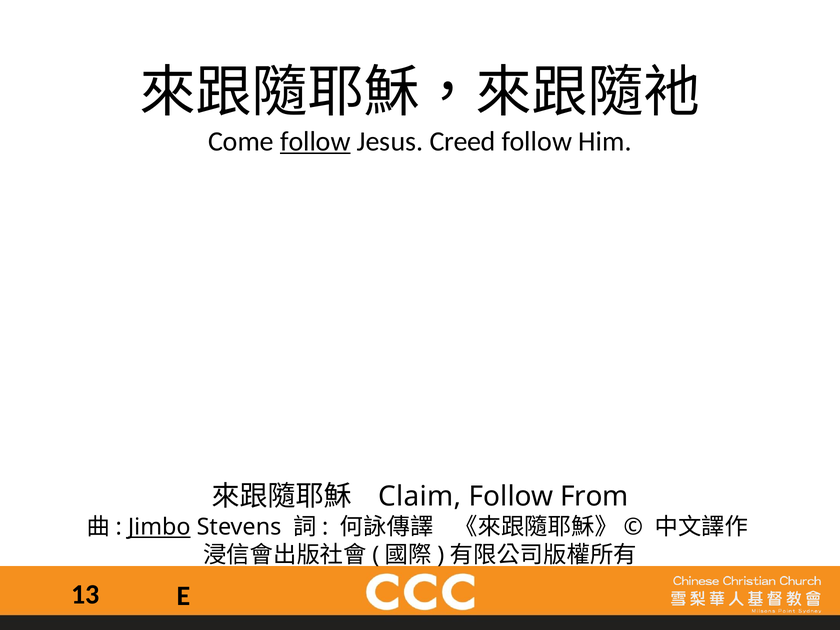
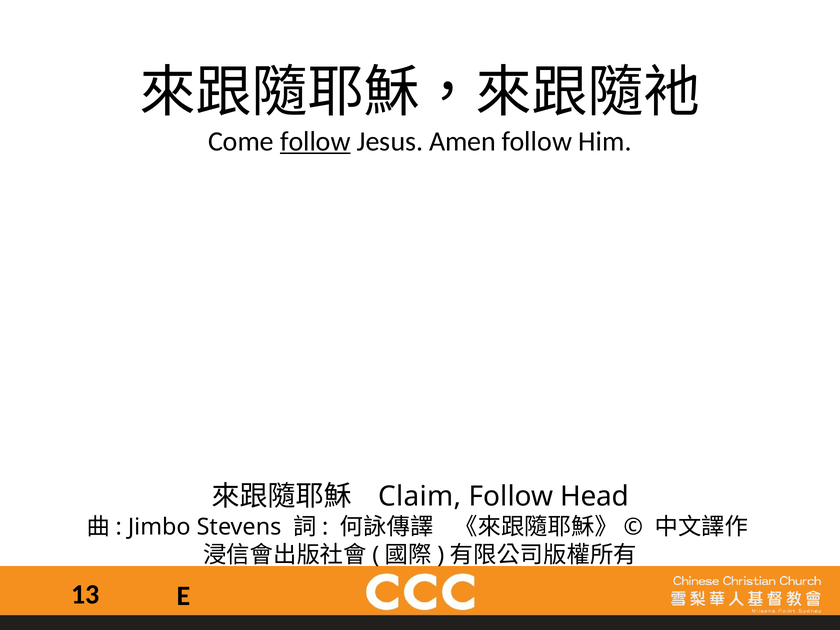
Creed: Creed -> Amen (463, 141)
From: From -> Head (594, 497)
Jimbo underline: present -> none (159, 527)
